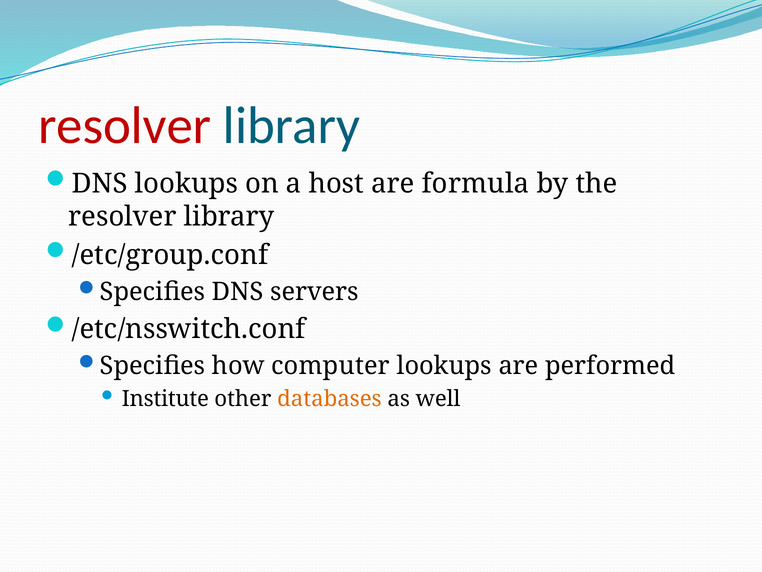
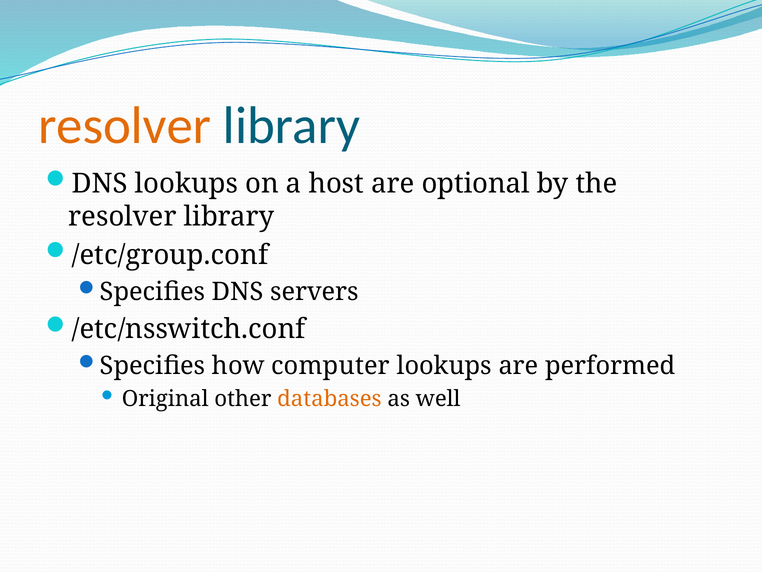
resolver colour: red -> orange (125, 126)
formula: formula -> optional (476, 183)
Institute: Institute -> Original (165, 398)
